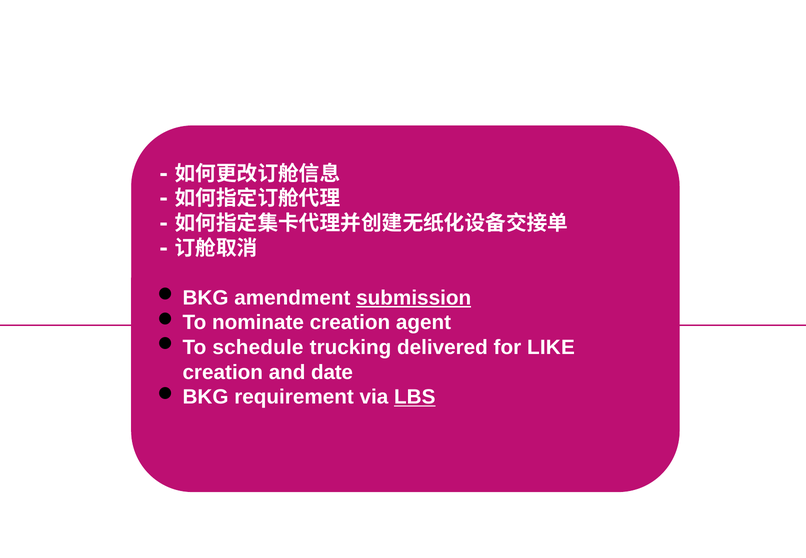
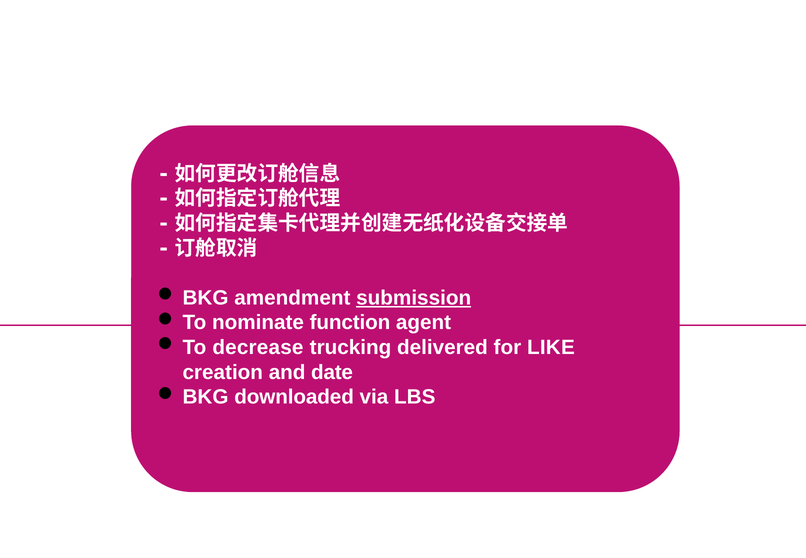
nominate creation: creation -> function (350, 323)
schedule: schedule -> decrease (258, 347)
requirement: requirement -> downloaded (294, 397)
LBS underline: present -> none (415, 397)
